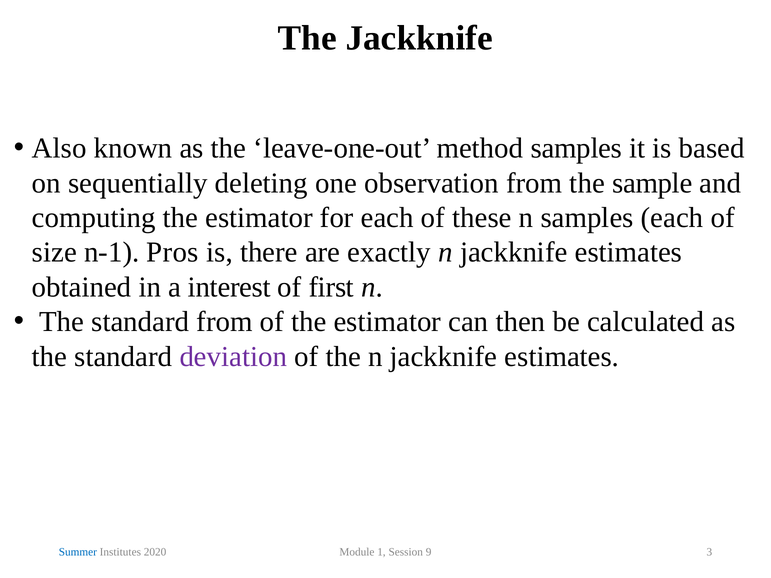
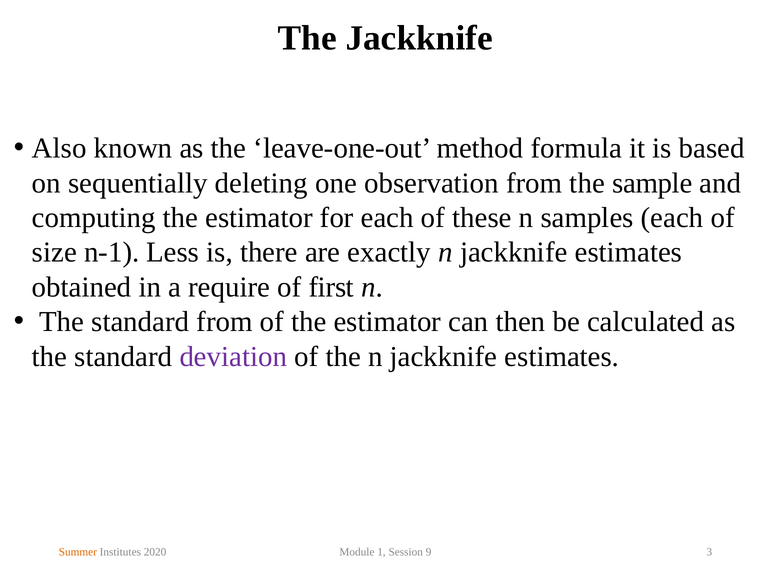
method samples: samples -> formula (576, 148)
Pros: Pros -> Less (173, 253)
interest: interest -> require (229, 287)
Summer colour: blue -> orange (78, 552)
